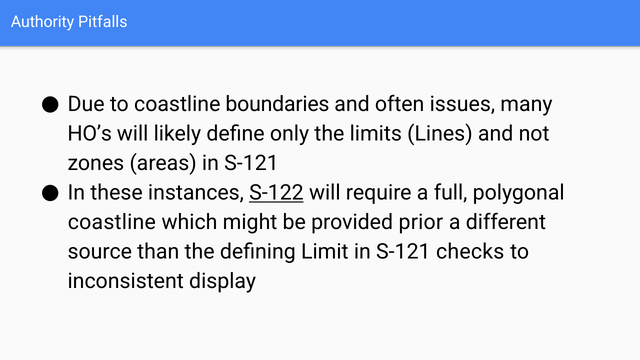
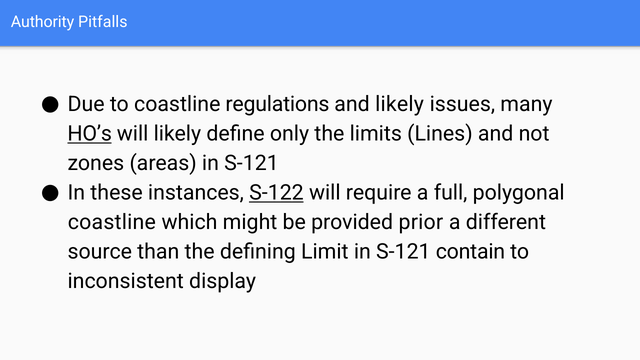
boundaries: boundaries -> regulations (277, 104)
and often: often -> likely (400, 104)
HO’s underline: none -> present (90, 134)
checks: checks -> contain (470, 252)
